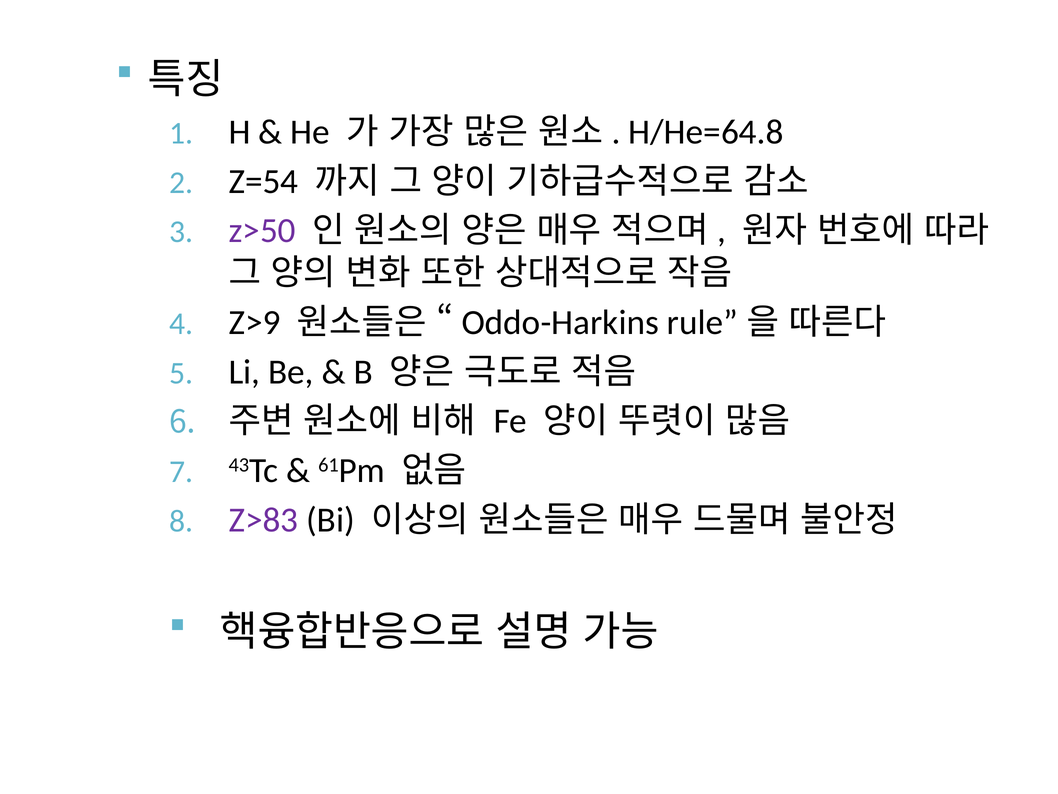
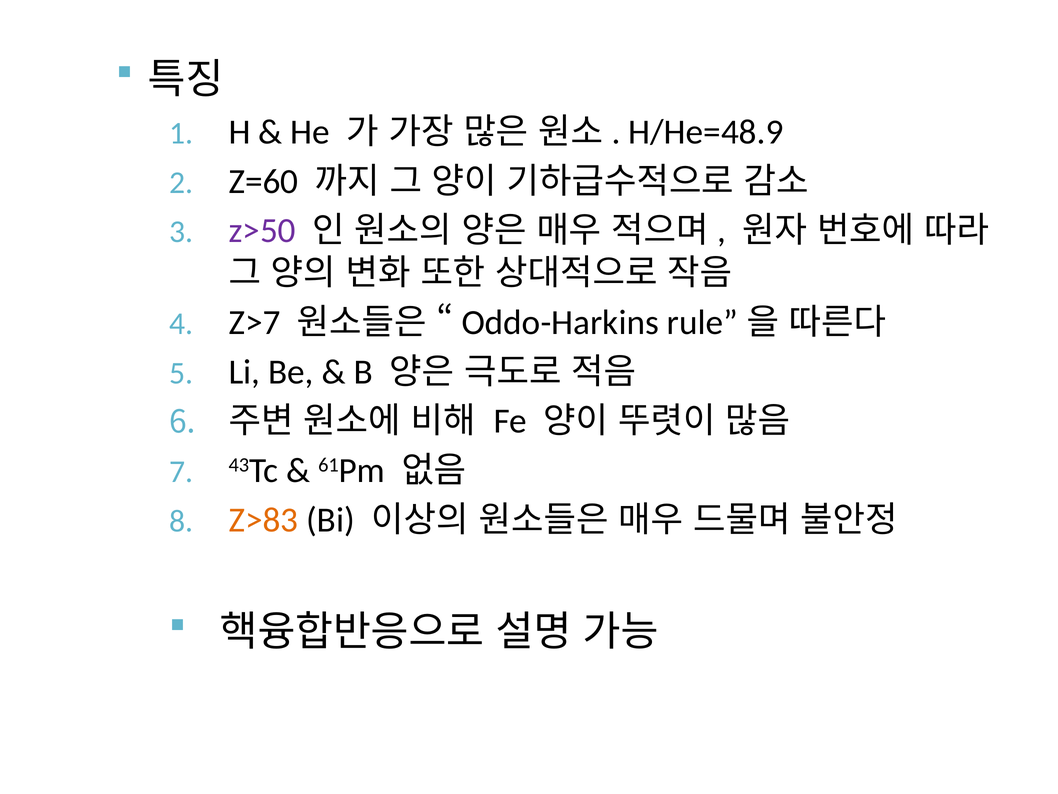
H/He=64.8: H/He=64.8 -> H/He=48.9 (706, 132)
Z=54: Z=54 -> Z=60 (263, 181)
Z>9: Z>9 -> Z>7 (255, 322)
Z>83 colour: purple -> orange (263, 520)
